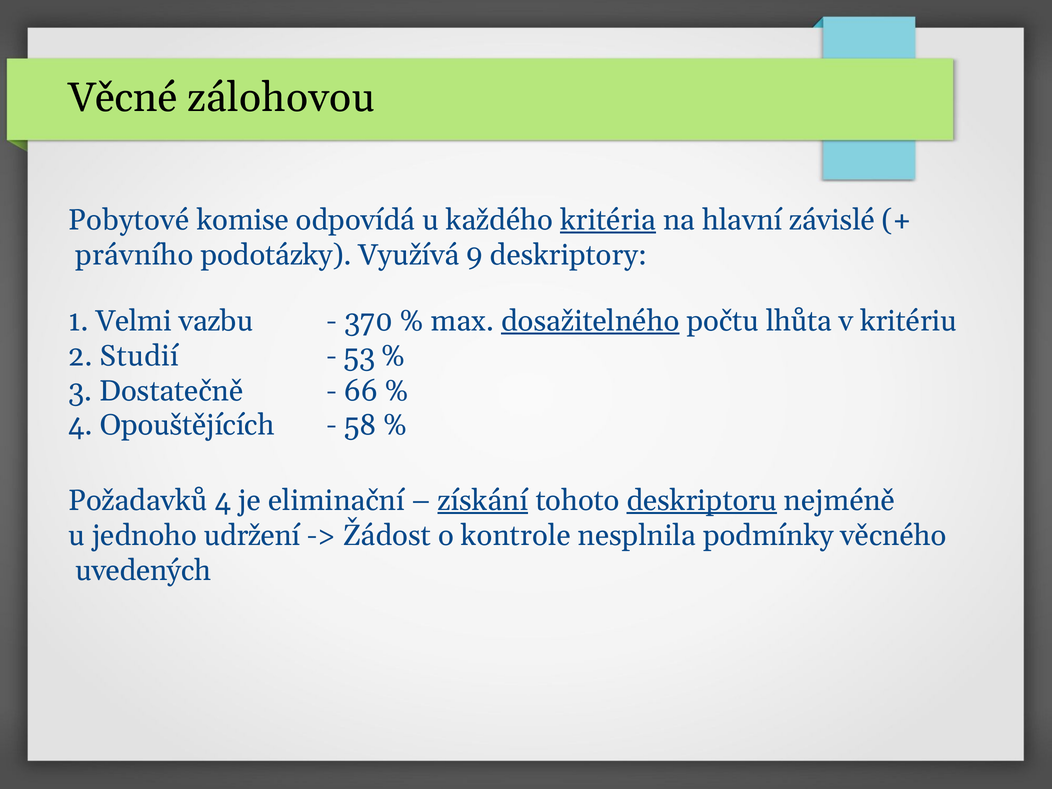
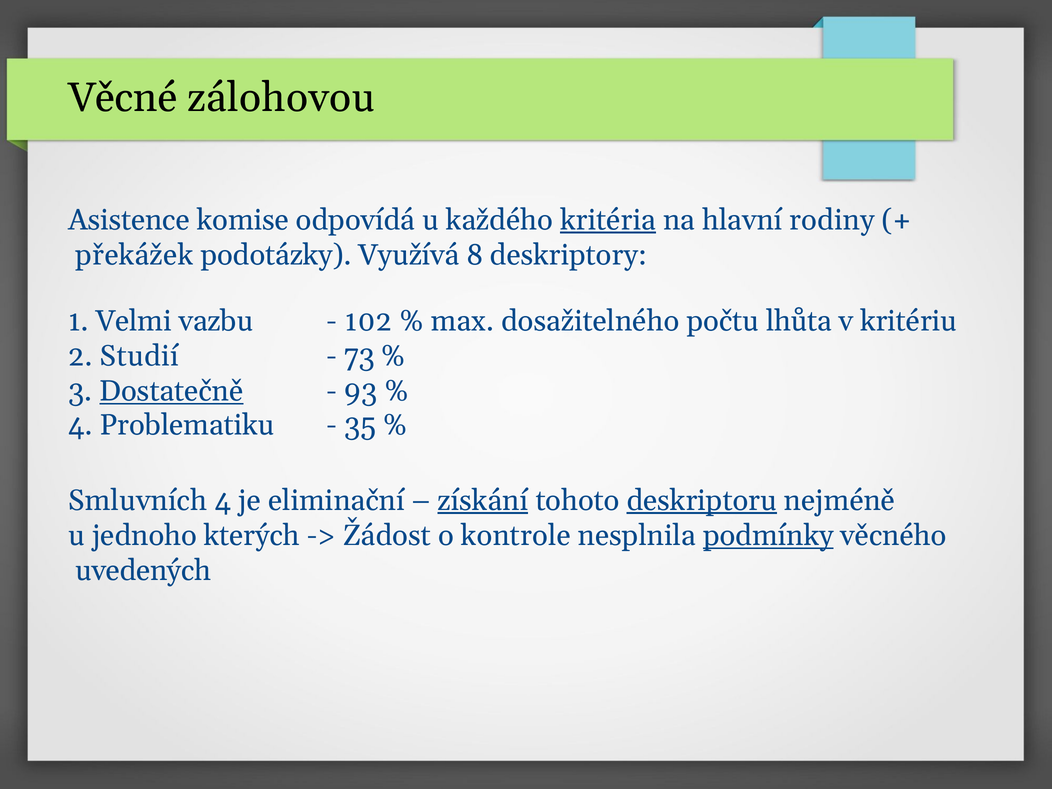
Pobytové: Pobytové -> Asistence (129, 220)
závislé: závislé -> rodiny (832, 220)
právního: právního -> překážek (134, 255)
9: 9 -> 8 (475, 255)
370: 370 -> 102 (369, 321)
dosažitelného underline: present -> none (590, 321)
53: 53 -> 73 (359, 356)
Dostatečně underline: none -> present (171, 391)
66: 66 -> 93 (361, 391)
Opouštějících: Opouštějících -> Problematiku (187, 425)
58: 58 -> 35 (360, 425)
Požadavků: Požadavků -> Smluvních (138, 500)
udržení: udržení -> kterých (252, 536)
podmínky underline: none -> present (768, 536)
